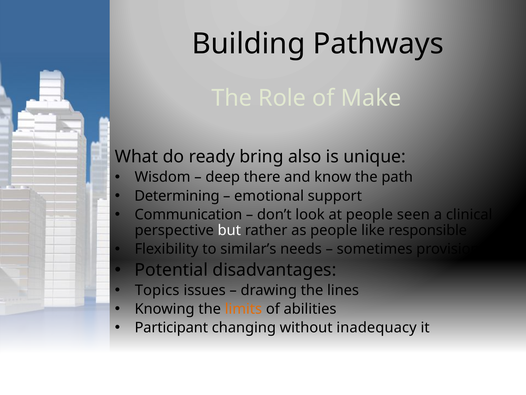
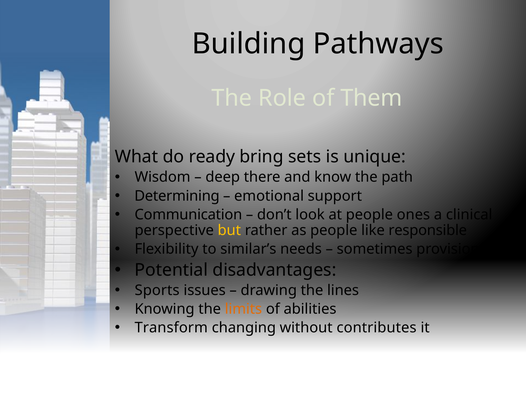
Make: Make -> Them (371, 98)
also: also -> sets (305, 157)
seen: seen -> ones (413, 214)
but colour: white -> yellow (229, 230)
Topics: Topics -> Sports (157, 290)
Participant: Participant -> Transform (171, 327)
inadequacy: inadequacy -> contributes (377, 327)
